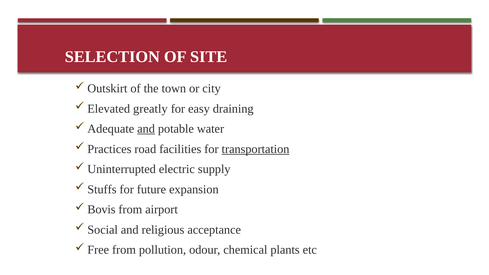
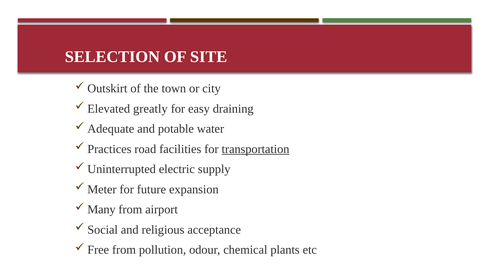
and underline: present -> none (146, 129)
Stuffs: Stuffs -> Meter (102, 189)
Bovis: Bovis -> Many (101, 210)
